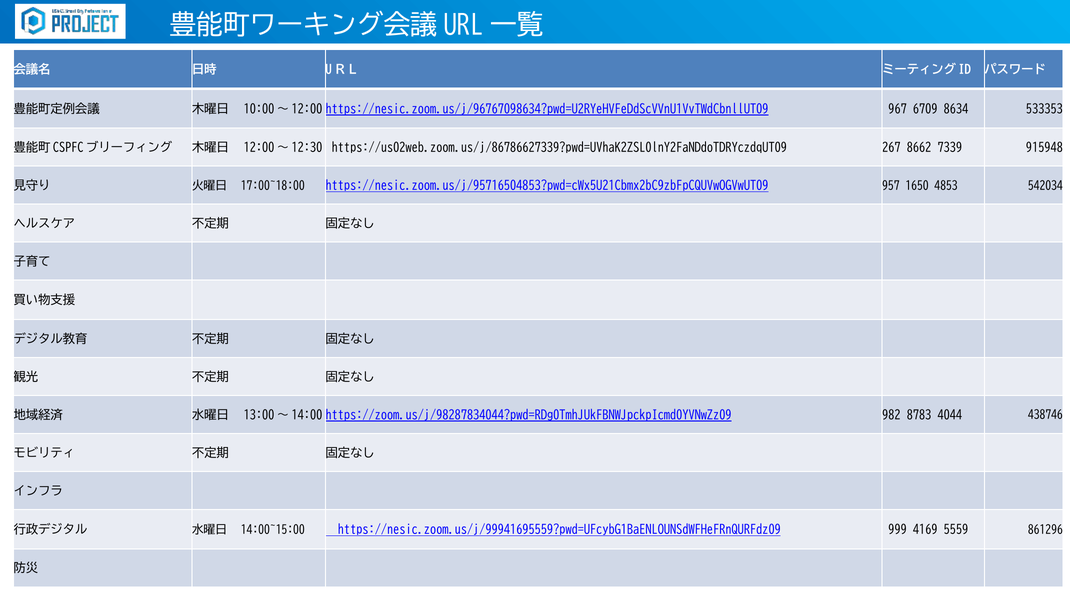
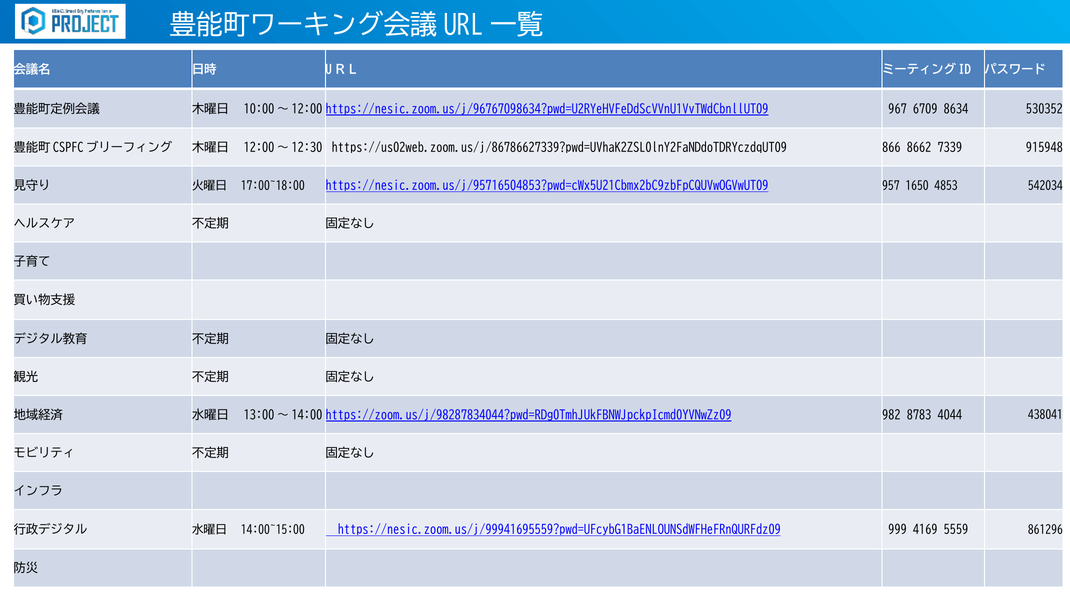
533353: 533353 -> 530352 (1044, 109)
267: 267 -> 866 (891, 148)
438746: 438746 -> 438041 (1045, 415)
